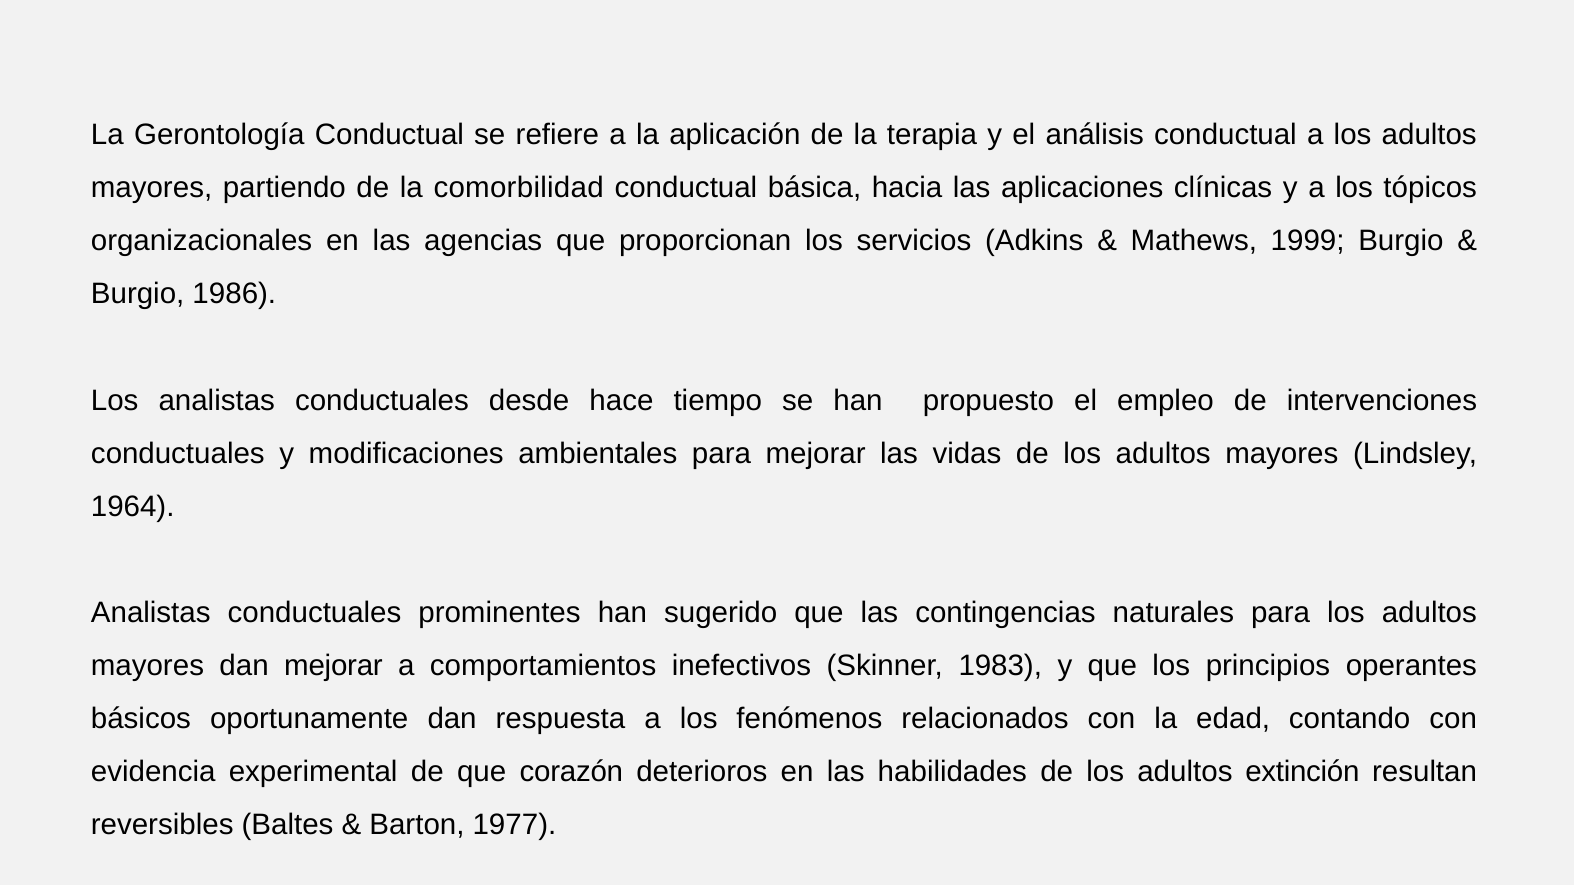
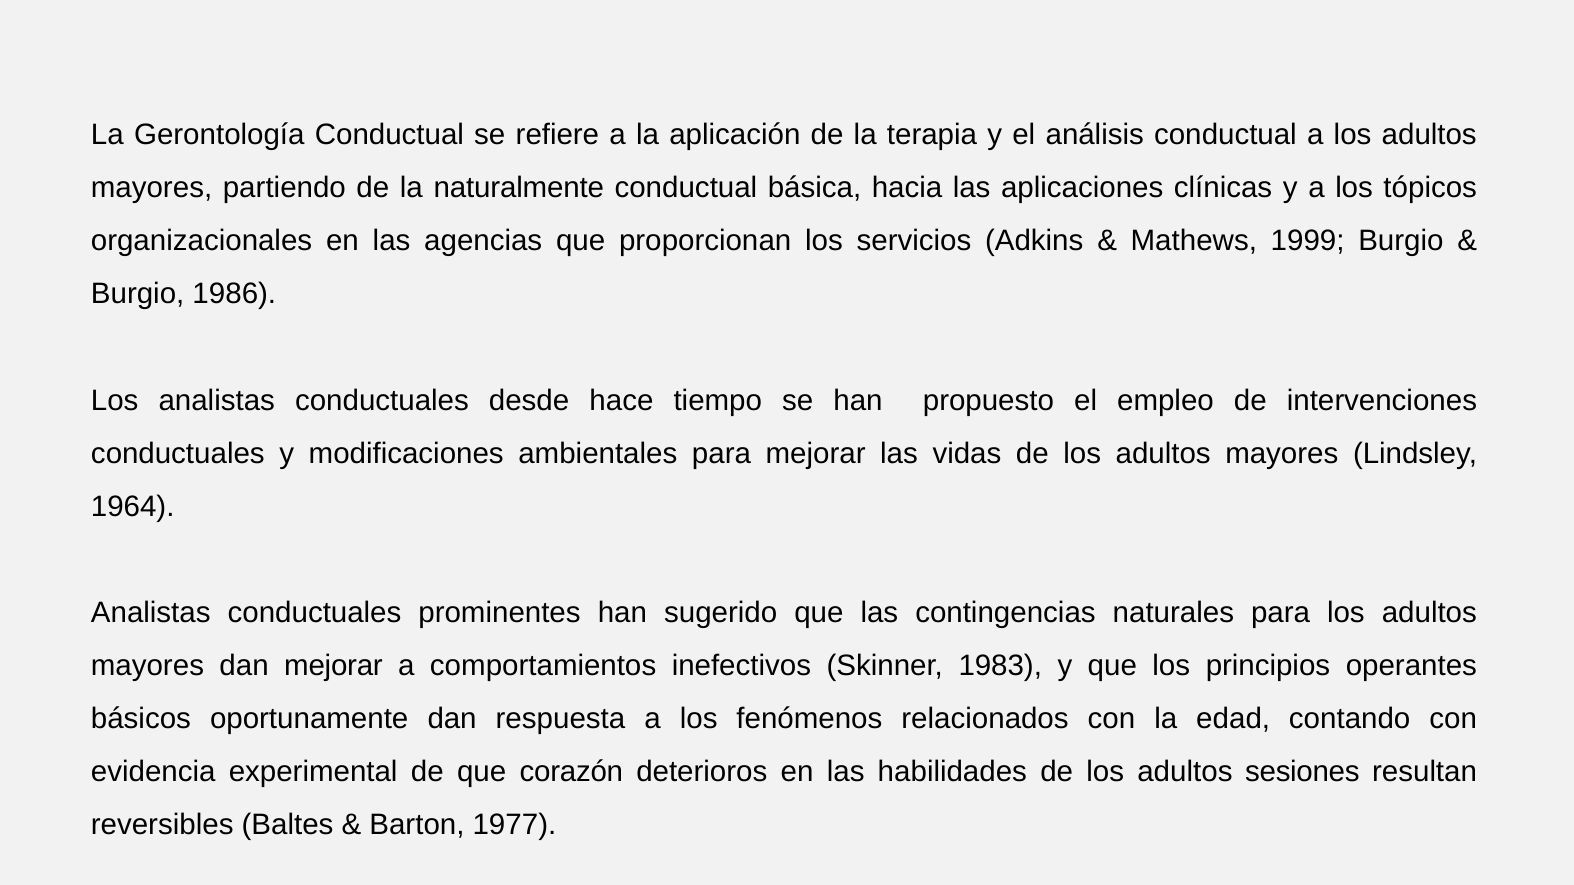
comorbilidad: comorbilidad -> naturalmente (519, 188)
extinción: extinción -> sesiones (1302, 772)
